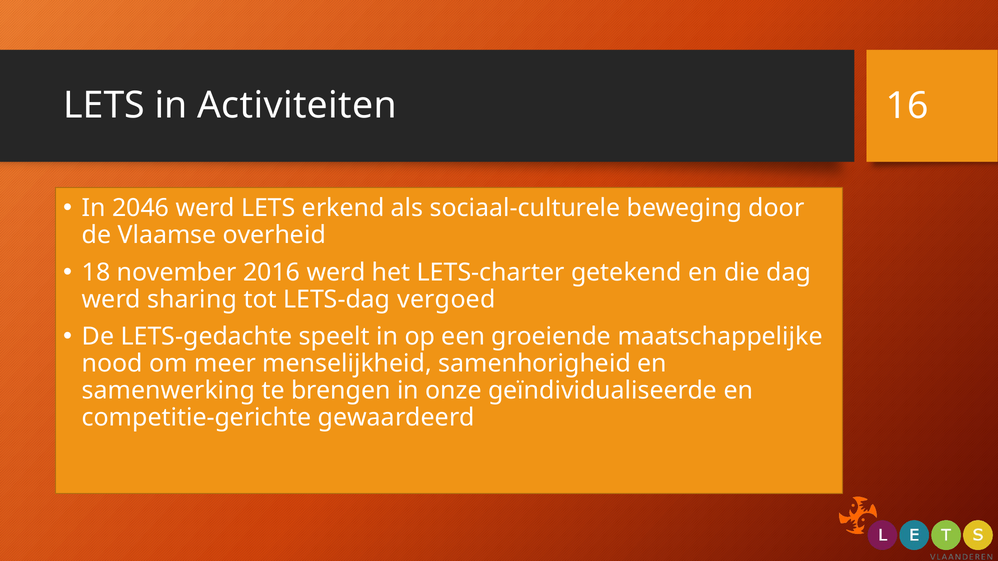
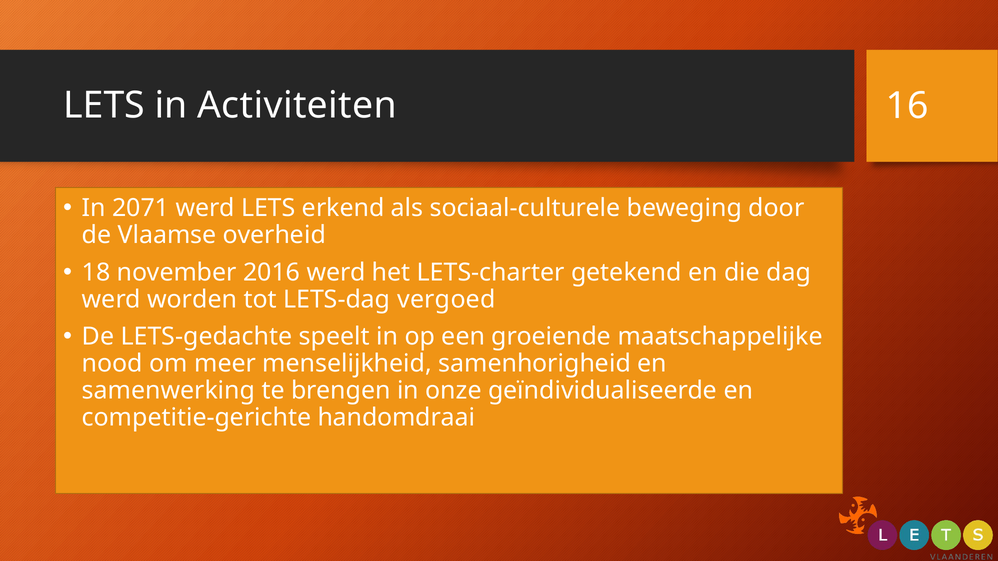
2046: 2046 -> 2071 (141, 208)
sharing: sharing -> worden (192, 300)
gewaardeerd: gewaardeerd -> handomdraai (396, 418)
